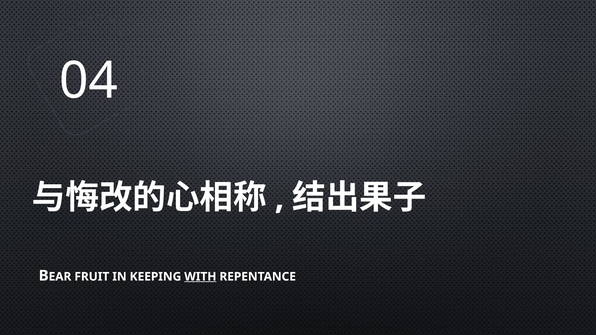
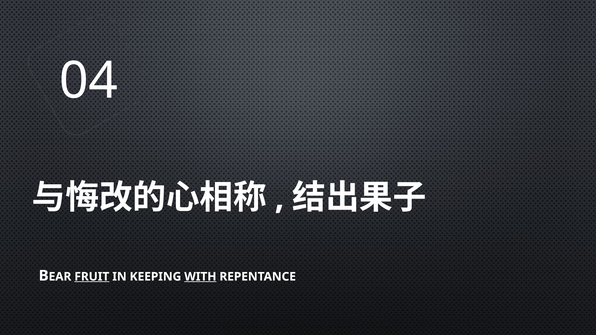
FRUIT underline: none -> present (92, 277)
